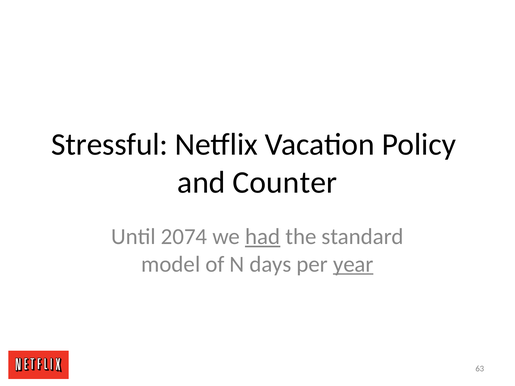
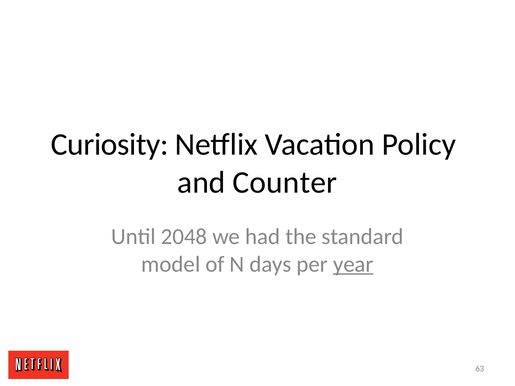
Stressful: Stressful -> Curiosity (110, 145)
2074: 2074 -> 2048 (184, 237)
had underline: present -> none (263, 237)
